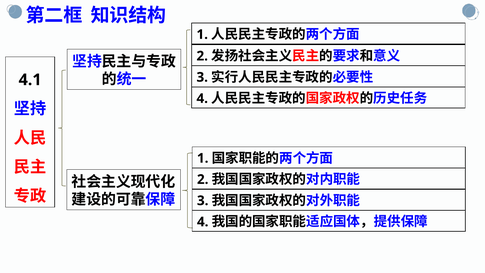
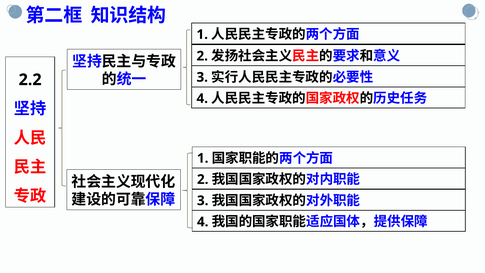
4.1: 4.1 -> 2.2 (30, 80)
